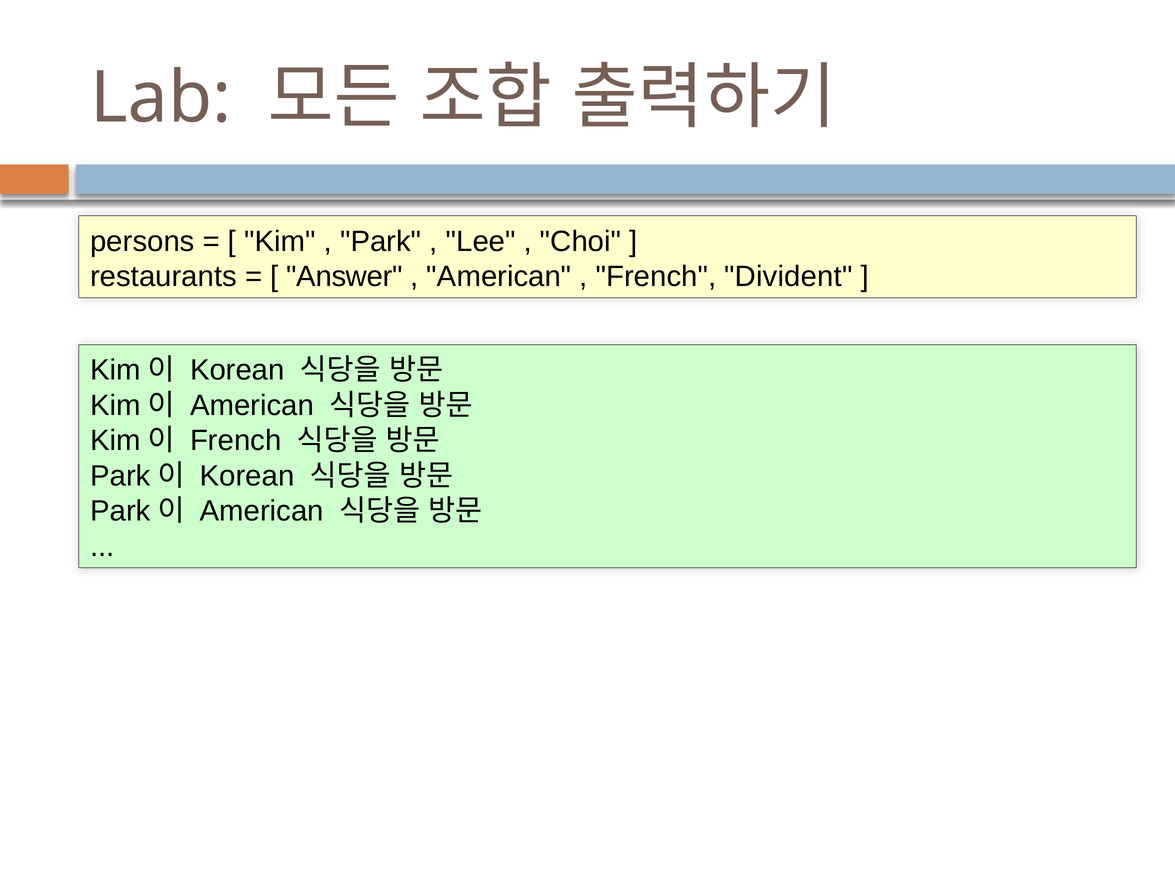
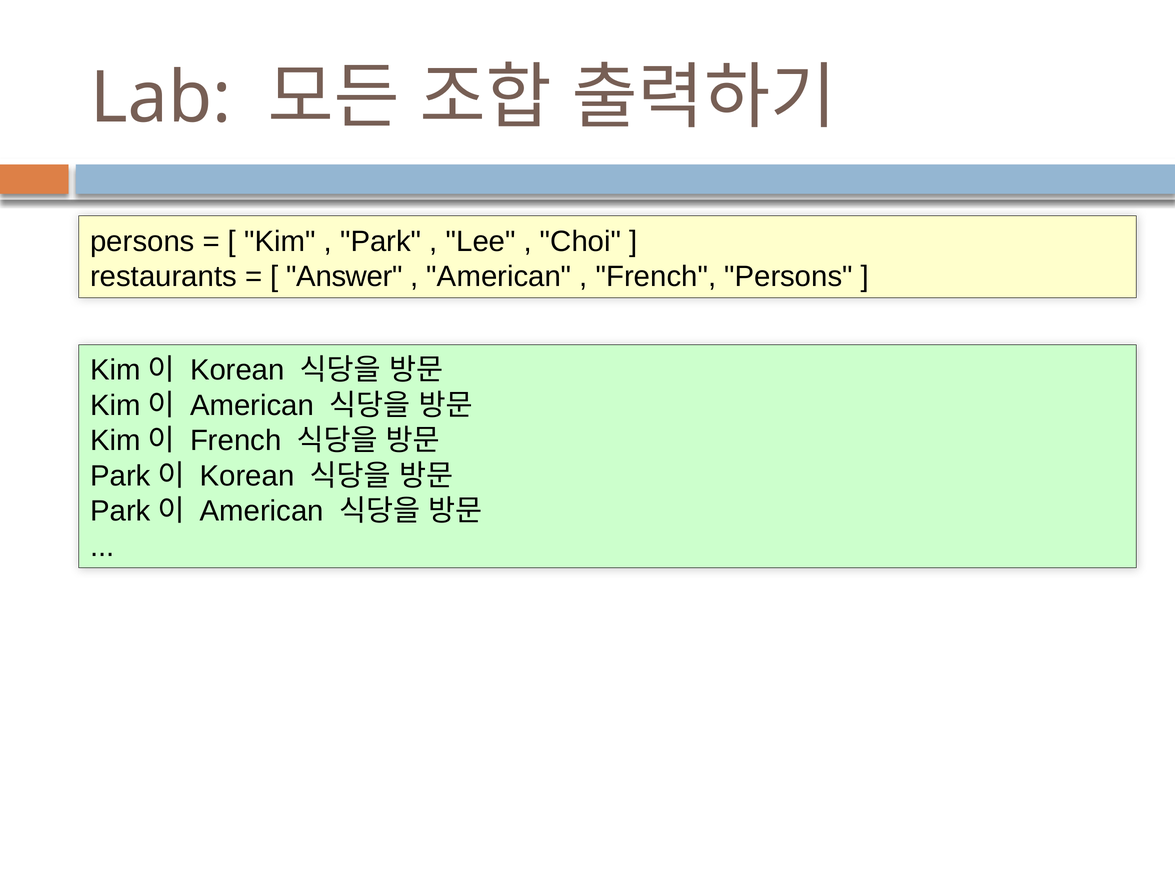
French Divident: Divident -> Persons (788, 277)
